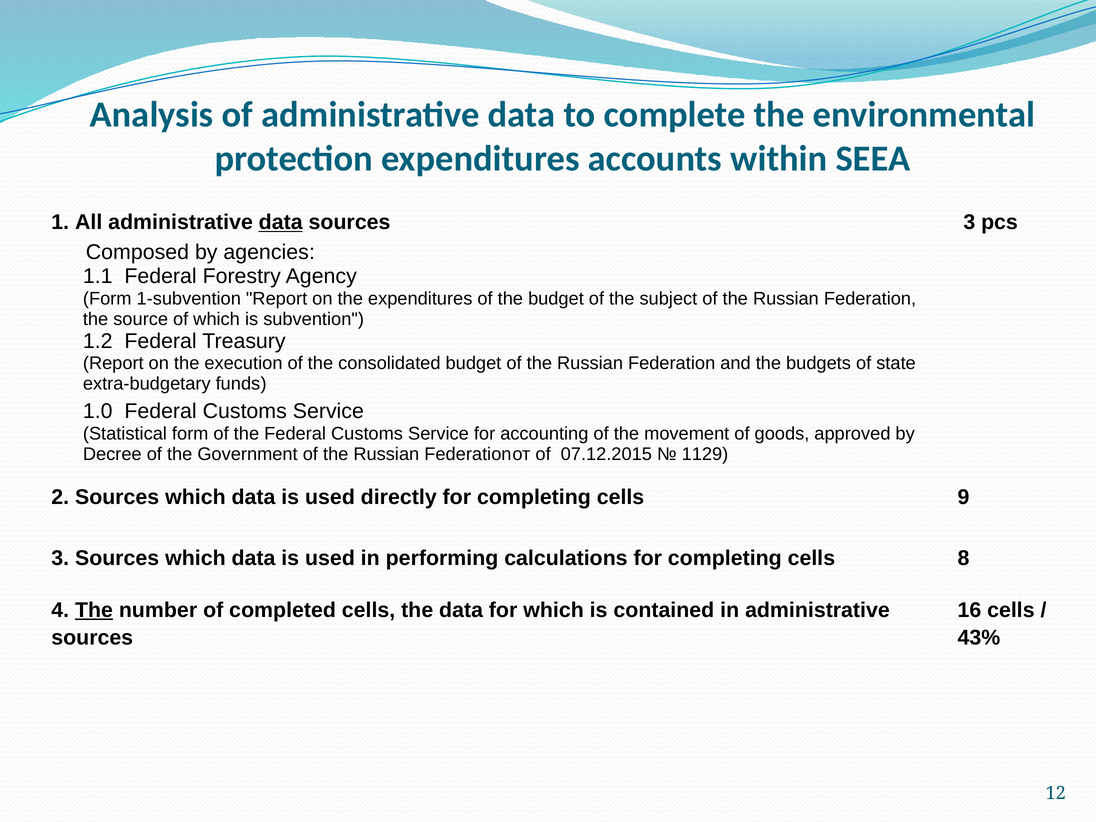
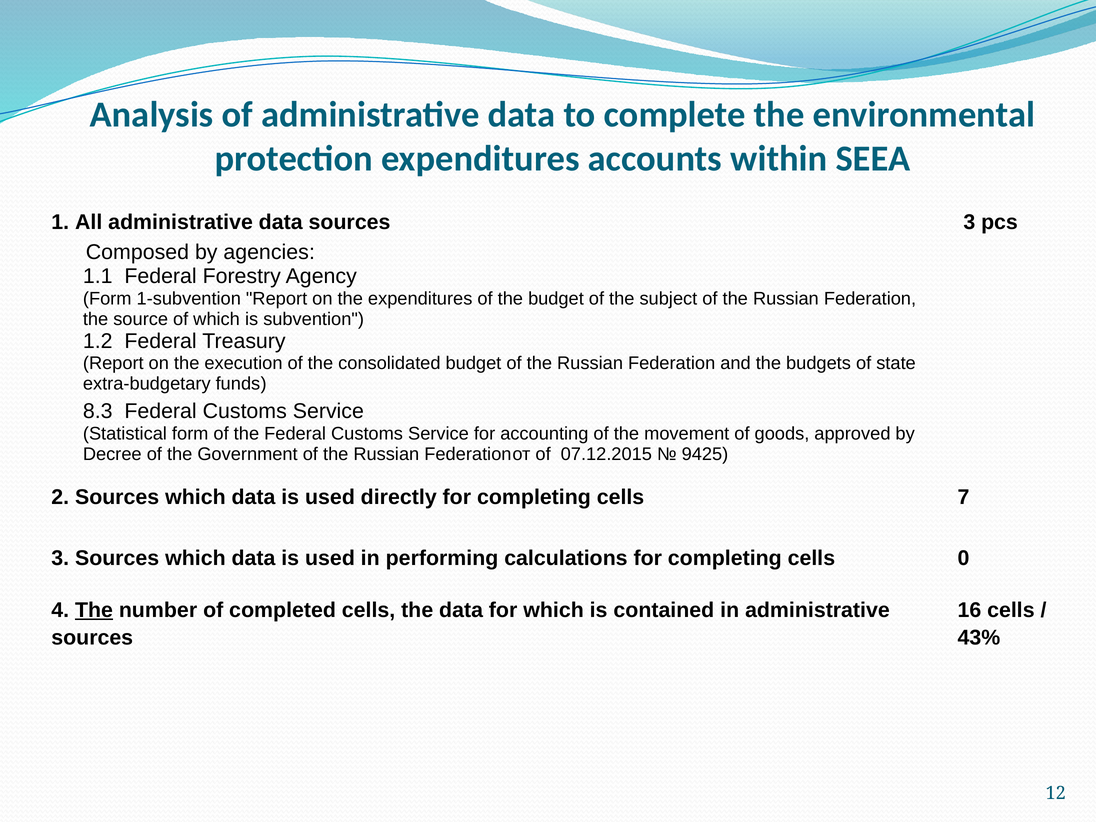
data underline: present -> none (281, 222)
1.0: 1.0 -> 8.3 (98, 411)
1129: 1129 -> 9425 (705, 454)
9: 9 -> 7 (964, 497)
8: 8 -> 0 (964, 558)
